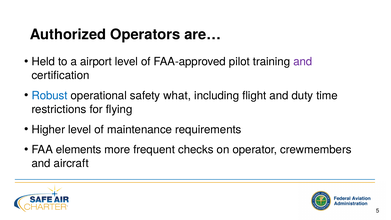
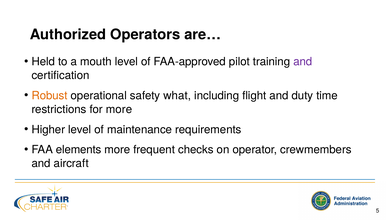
airport: airport -> mouth (96, 62)
Robust colour: blue -> orange (50, 96)
for flying: flying -> more (119, 109)
